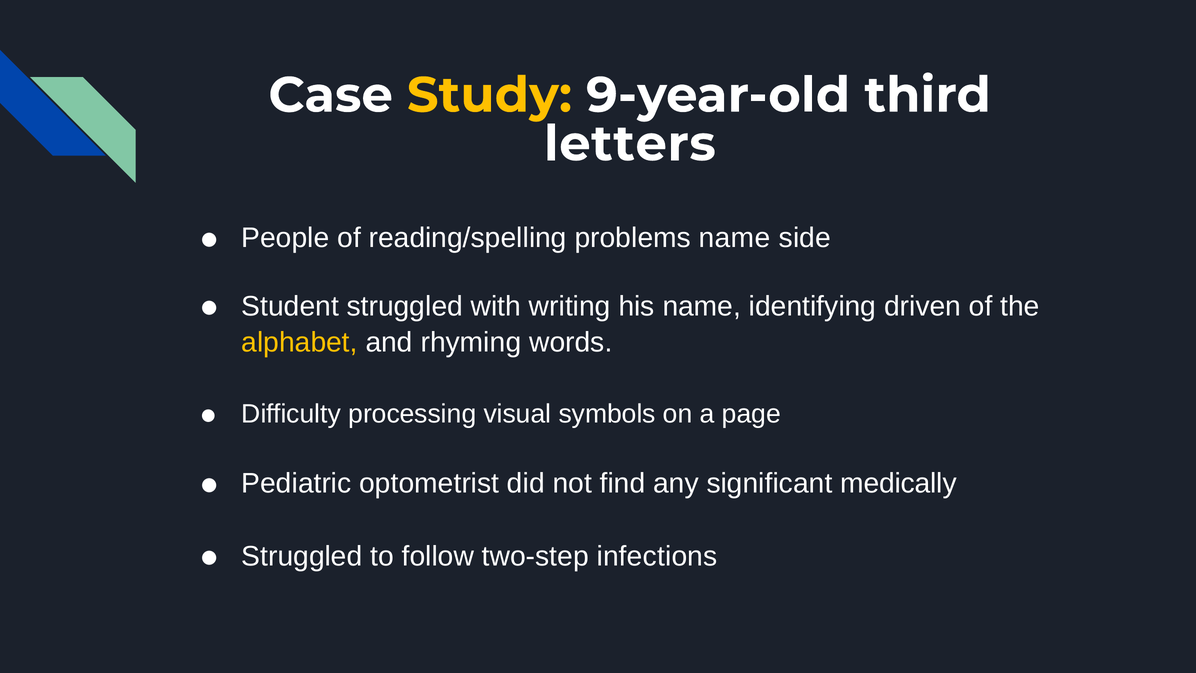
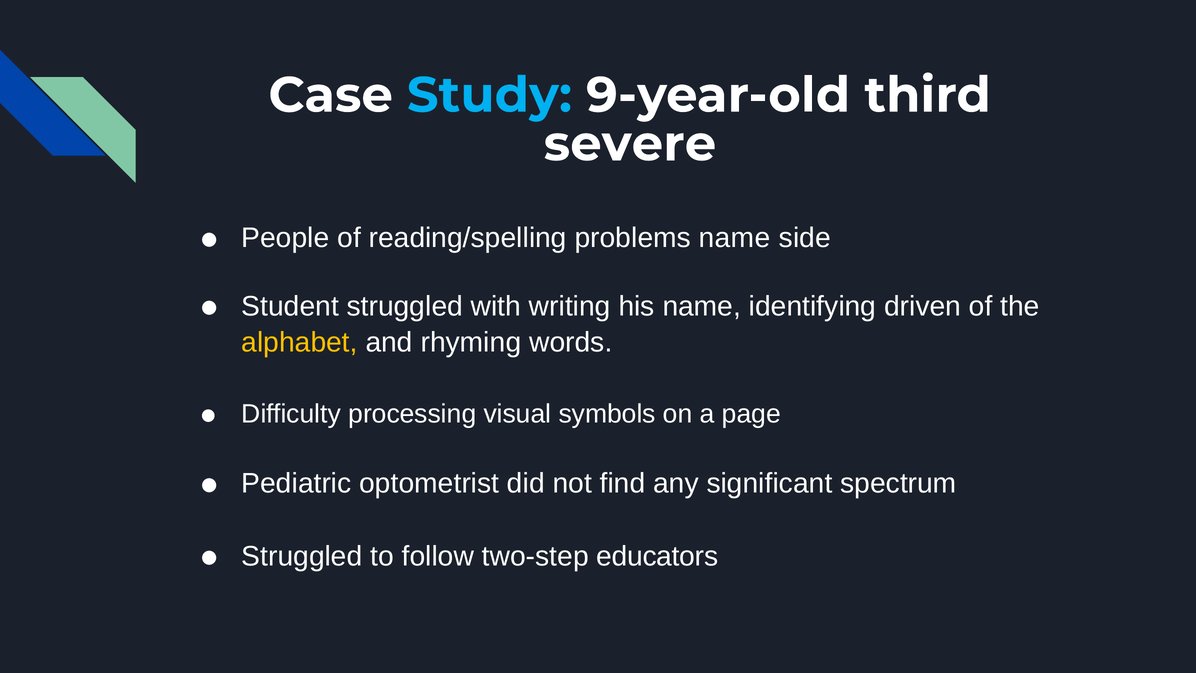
Study colour: yellow -> light blue (489, 95)
letters: letters -> severe (630, 144)
medically: medically -> spectrum (898, 483)
infections: infections -> educators (657, 556)
